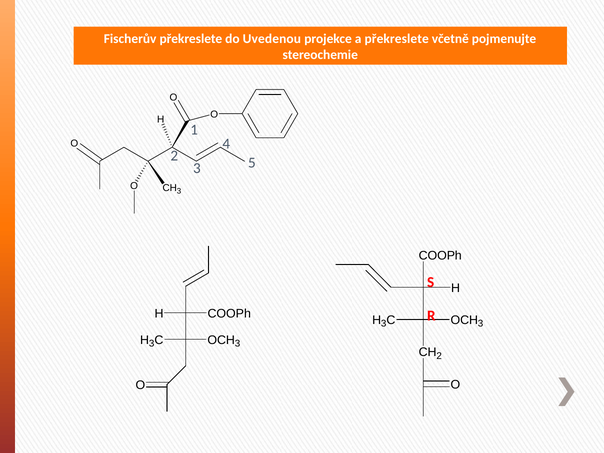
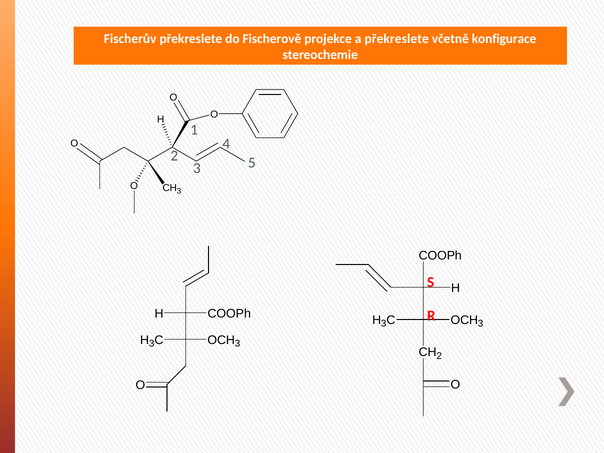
Uvedenou: Uvedenou -> Fischerově (272, 39)
pojmenujte: pojmenujte -> konfigurace (504, 39)
